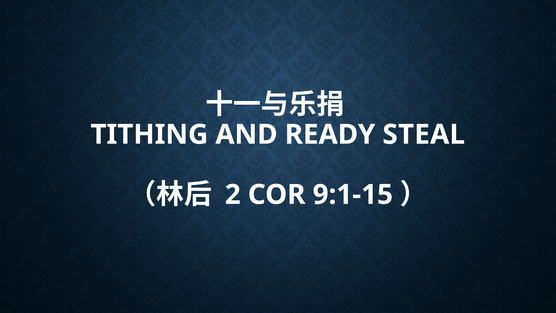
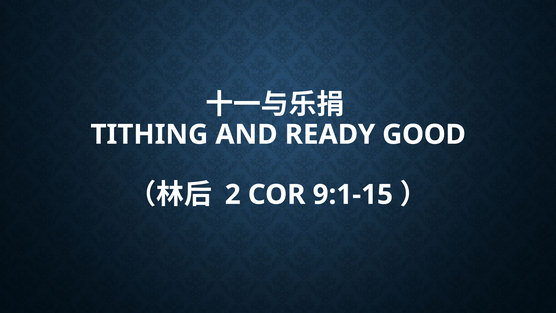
STEAL: STEAL -> GOOD (424, 134)
